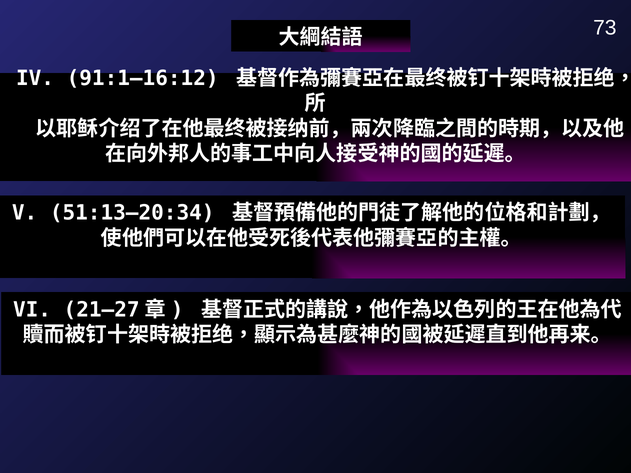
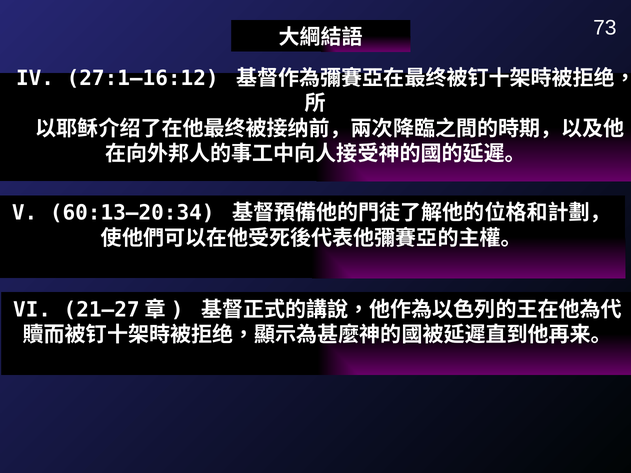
91:1–16:12: 91:1–16:12 -> 27:1–16:12 (143, 78)
51:13–20:34: 51:13–20:34 -> 60:13–20:34 (132, 213)
